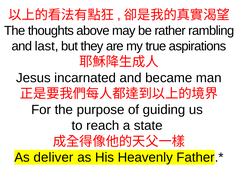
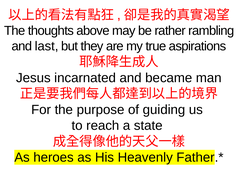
deliver: deliver -> heroes (54, 157)
